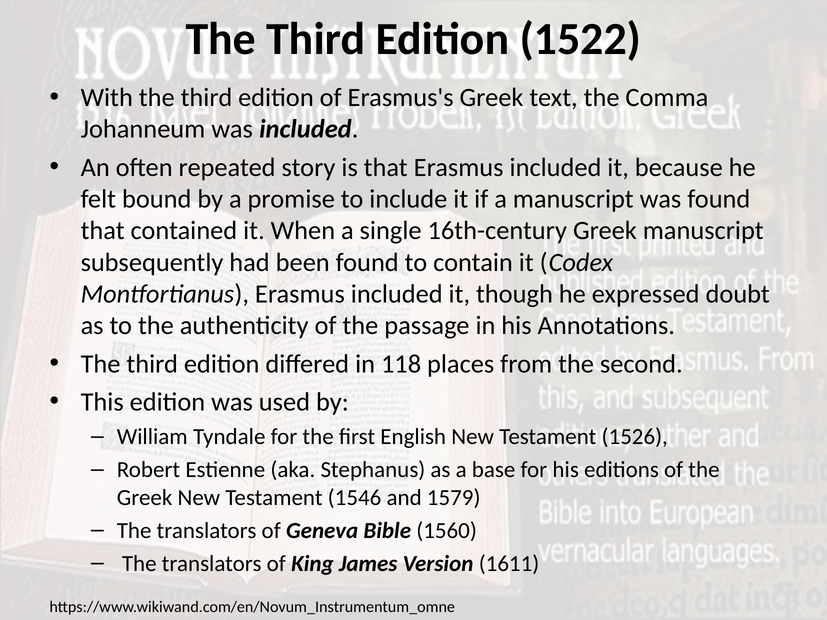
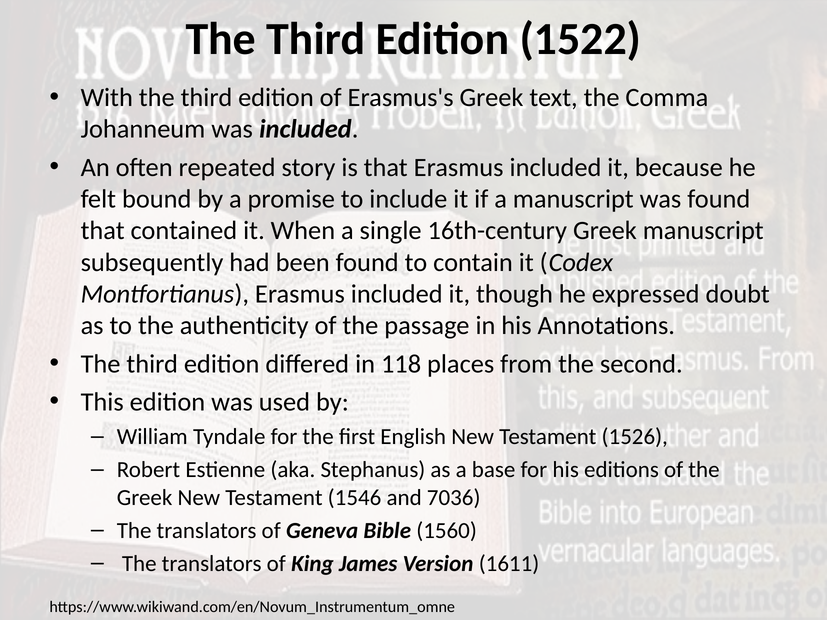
1579: 1579 -> 7036 (454, 498)
